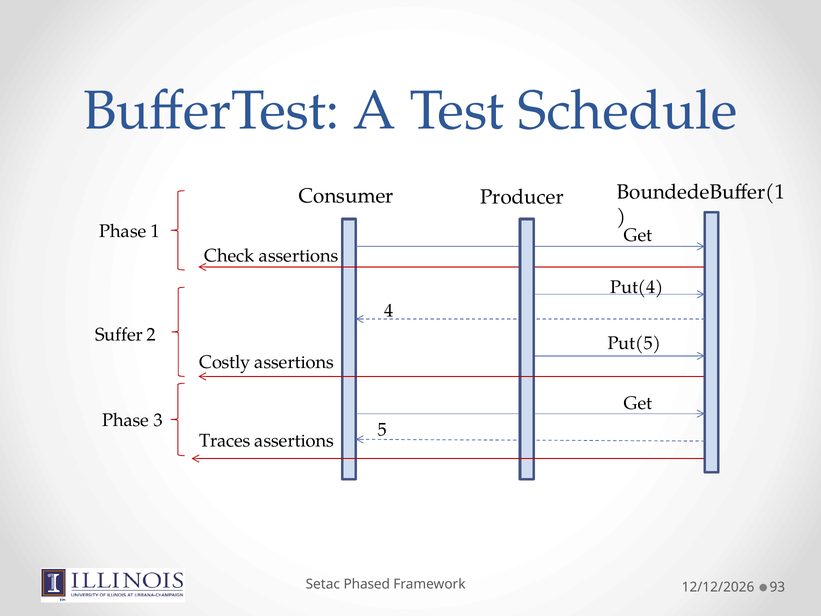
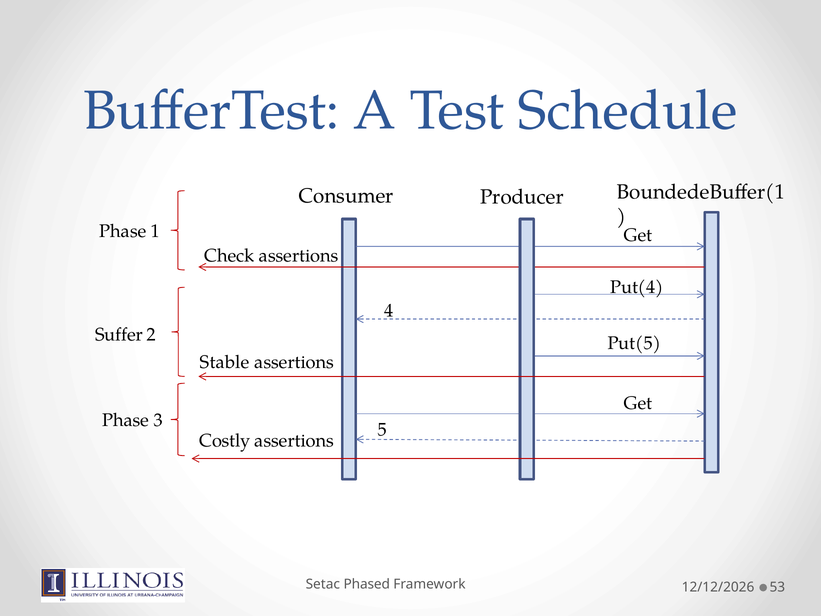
Costly: Costly -> Stable (225, 362)
Traces: Traces -> Costly (225, 440)
93: 93 -> 53 (777, 587)
